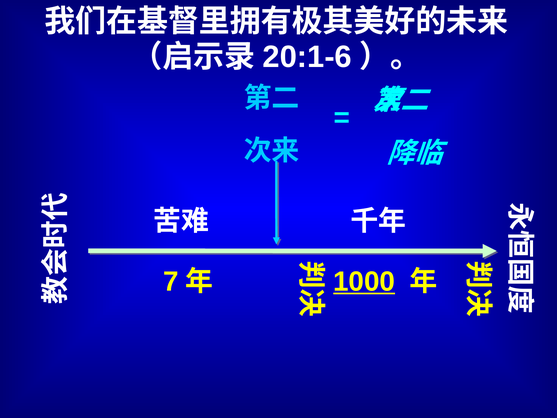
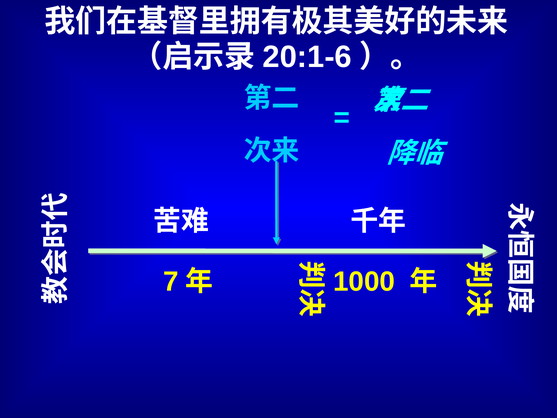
1000 underline: present -> none (364, 281)
